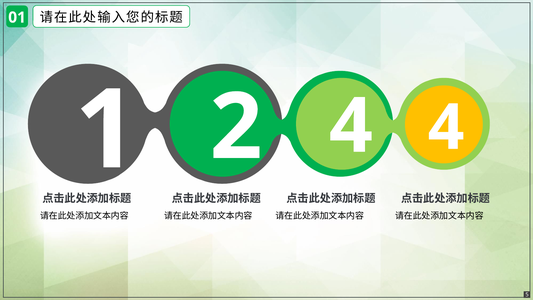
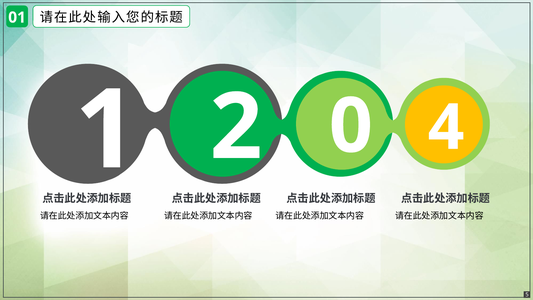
4: 4 -> 0 (351, 126)
